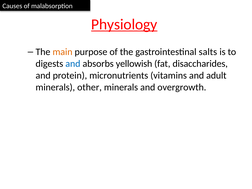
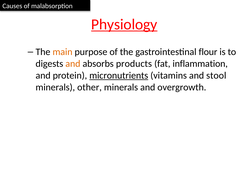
salts: salts -> flour (208, 52)
and colour: blue -> orange (73, 64)
yellowish: yellowish -> products (134, 64)
disaccharides: disaccharides -> inflammation (200, 64)
micronutrients underline: none -> present (119, 75)
adult: adult -> stool (216, 75)
